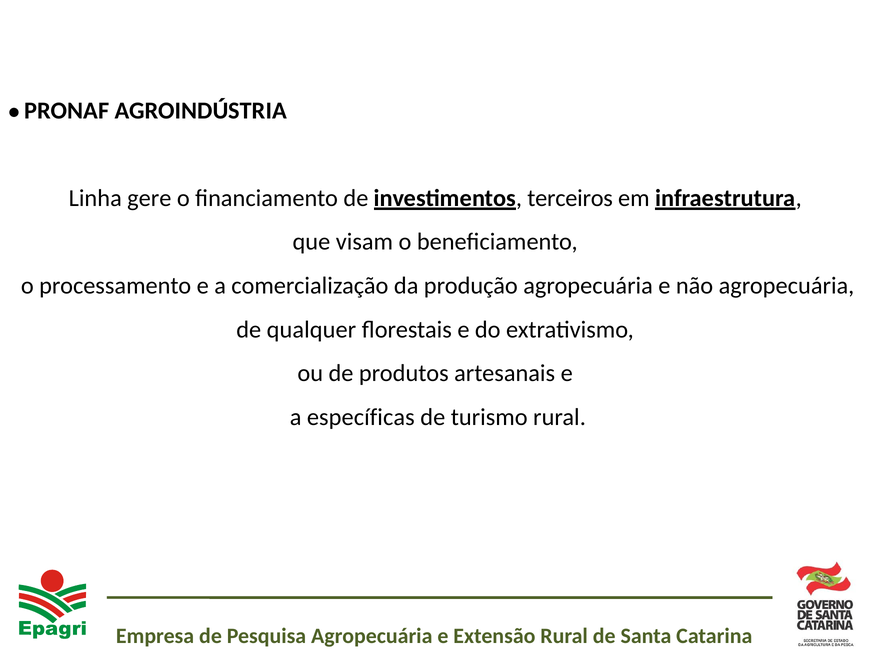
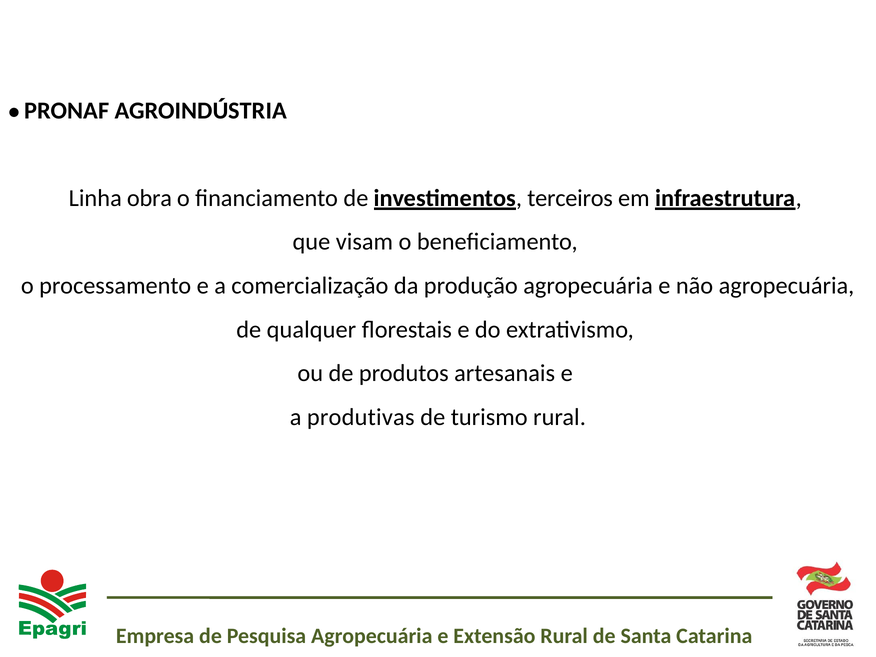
gere: gere -> obra (149, 198)
específicas: específicas -> produtivas (361, 417)
